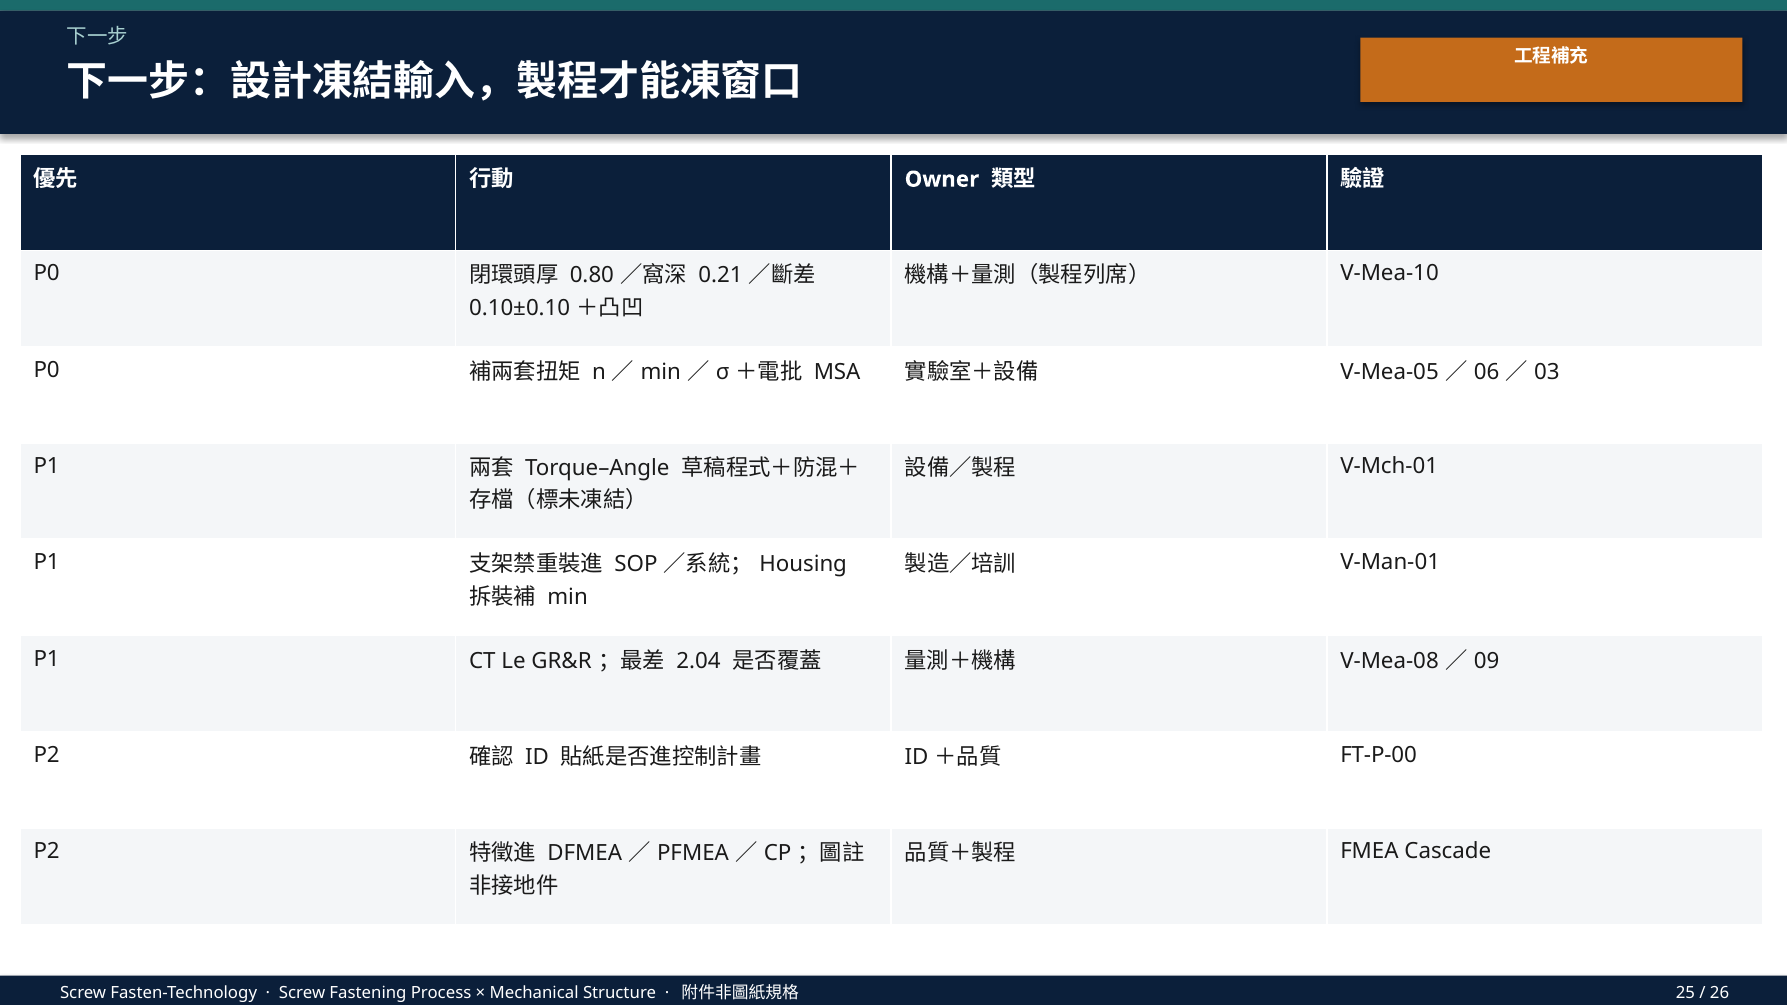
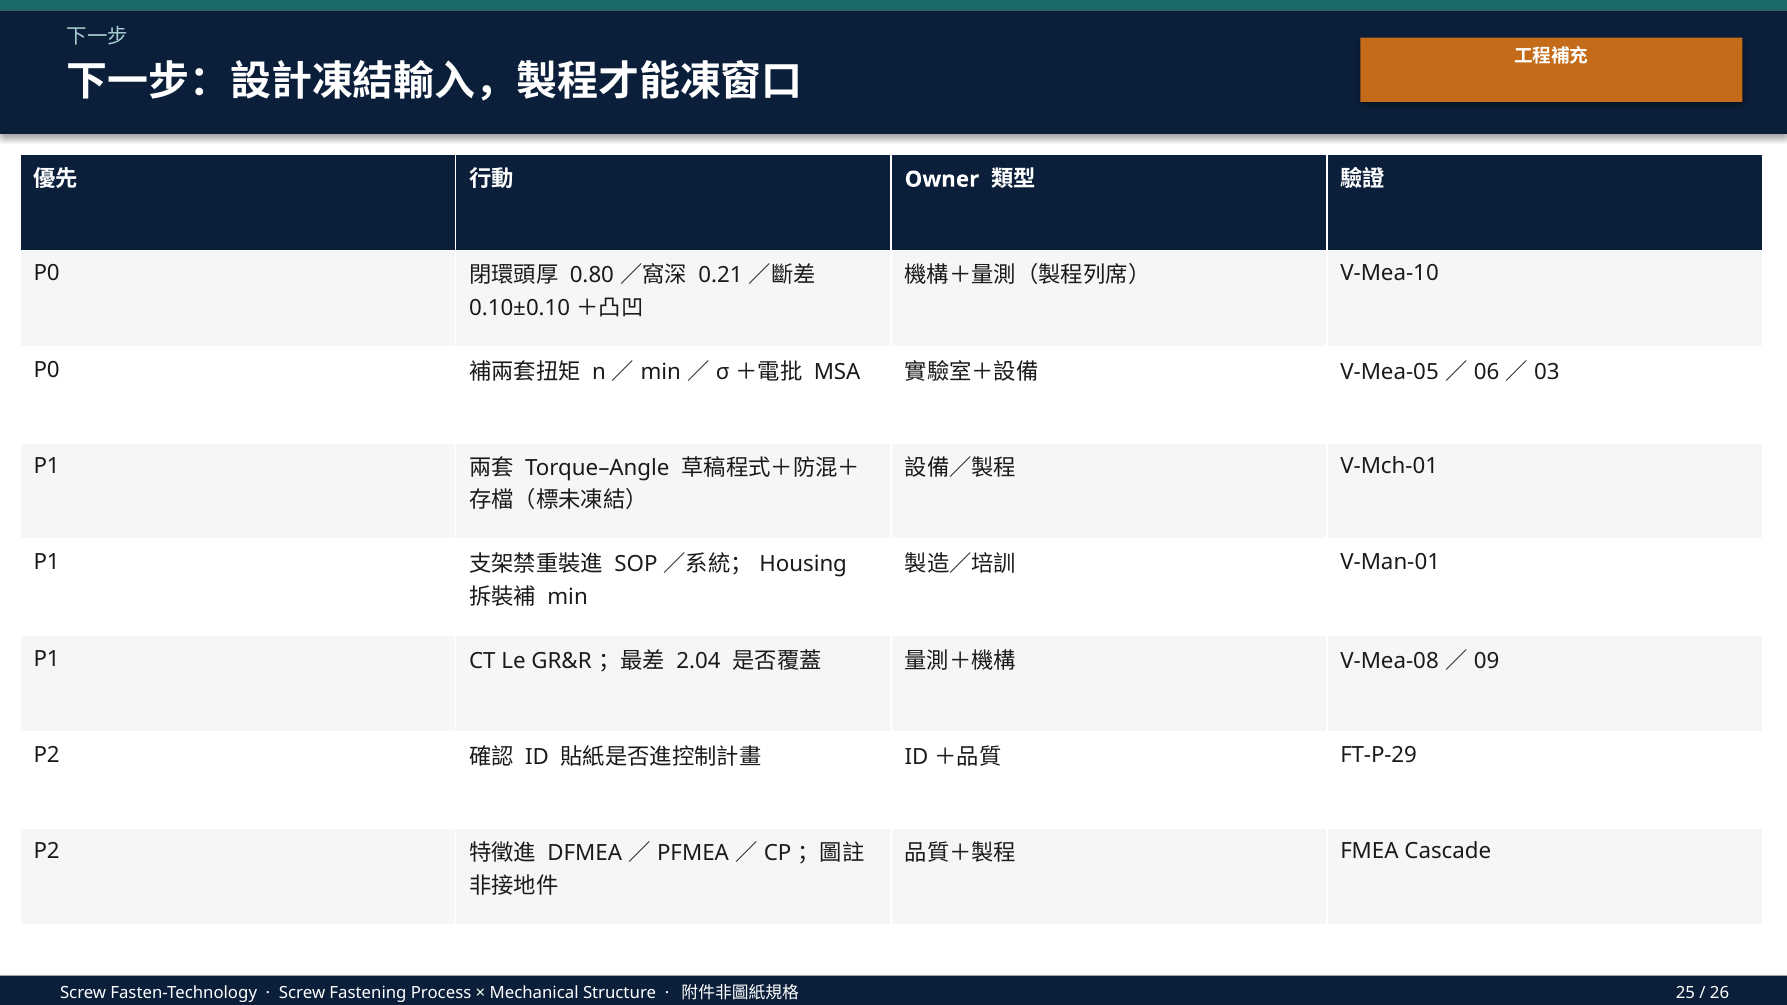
FT-P-00: FT-P-00 -> FT-P-29 (1379, 755)
